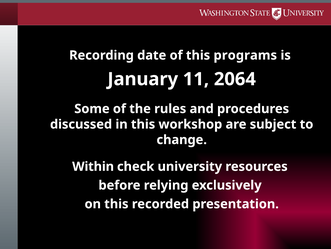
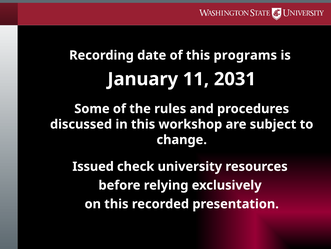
2064: 2064 -> 2031 (235, 79)
Within: Within -> Issued (93, 166)
